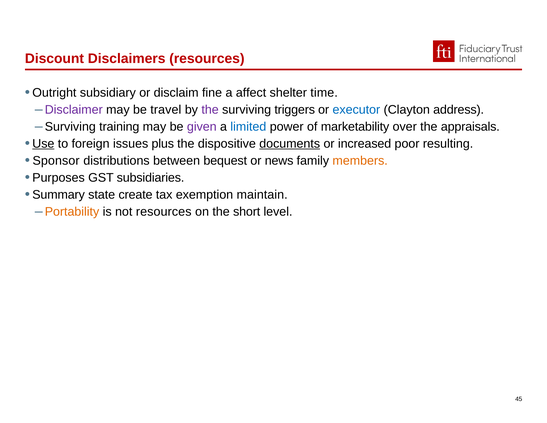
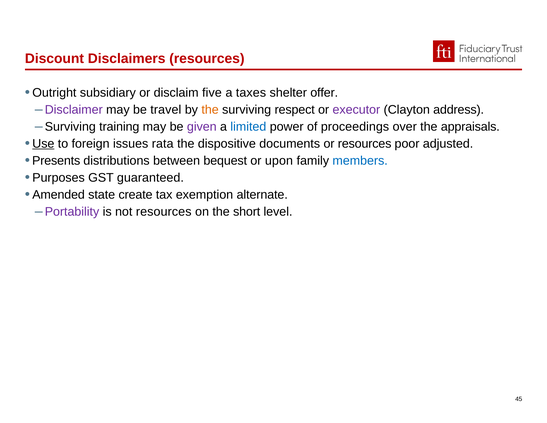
fine: fine -> five (212, 93)
affect: affect -> taxes (251, 93)
time: time -> offer (324, 93)
the colour: purple -> orange (210, 110)
triggers: triggers -> respect (295, 110)
executor colour: blue -> purple (356, 110)
marketability: marketability -> proceedings (355, 127)
plus: plus -> rata (163, 144)
documents underline: present -> none (290, 144)
or increased: increased -> resources (365, 144)
resulting: resulting -> adjusted (448, 144)
Sponsor: Sponsor -> Presents (56, 161)
news: news -> upon (279, 161)
members colour: orange -> blue (360, 161)
subsidiaries: subsidiaries -> guaranteed (150, 178)
Summary: Summary -> Amended (59, 195)
maintain: maintain -> alternate (262, 195)
Portability colour: orange -> purple (72, 212)
